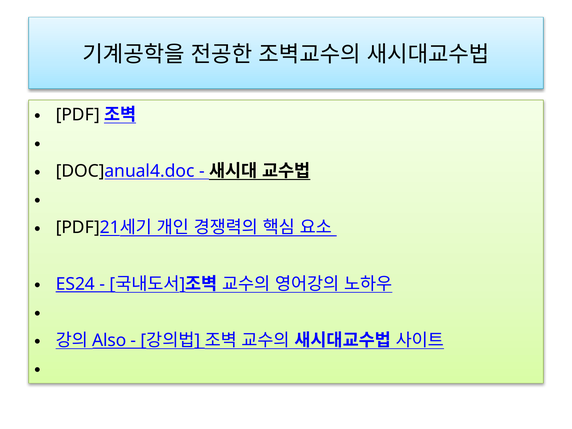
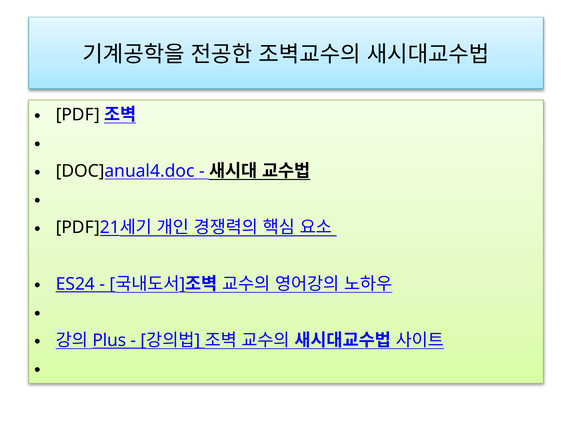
Also: Also -> Plus (109, 340)
